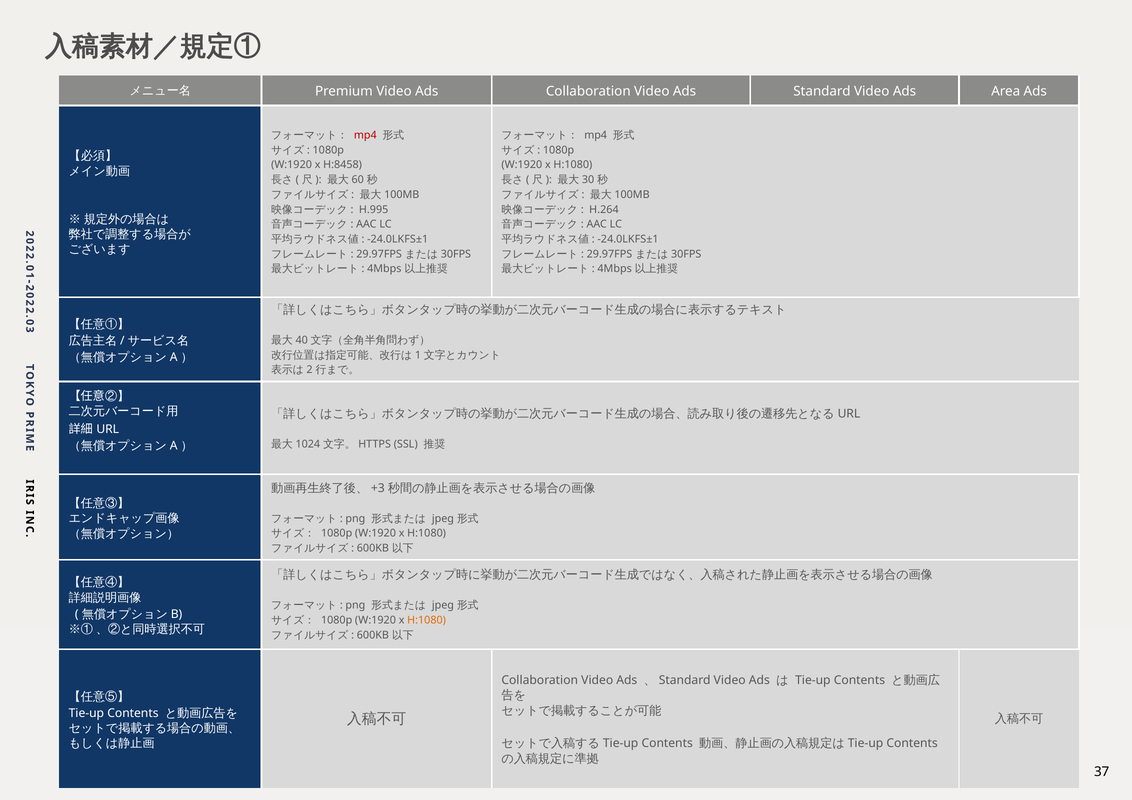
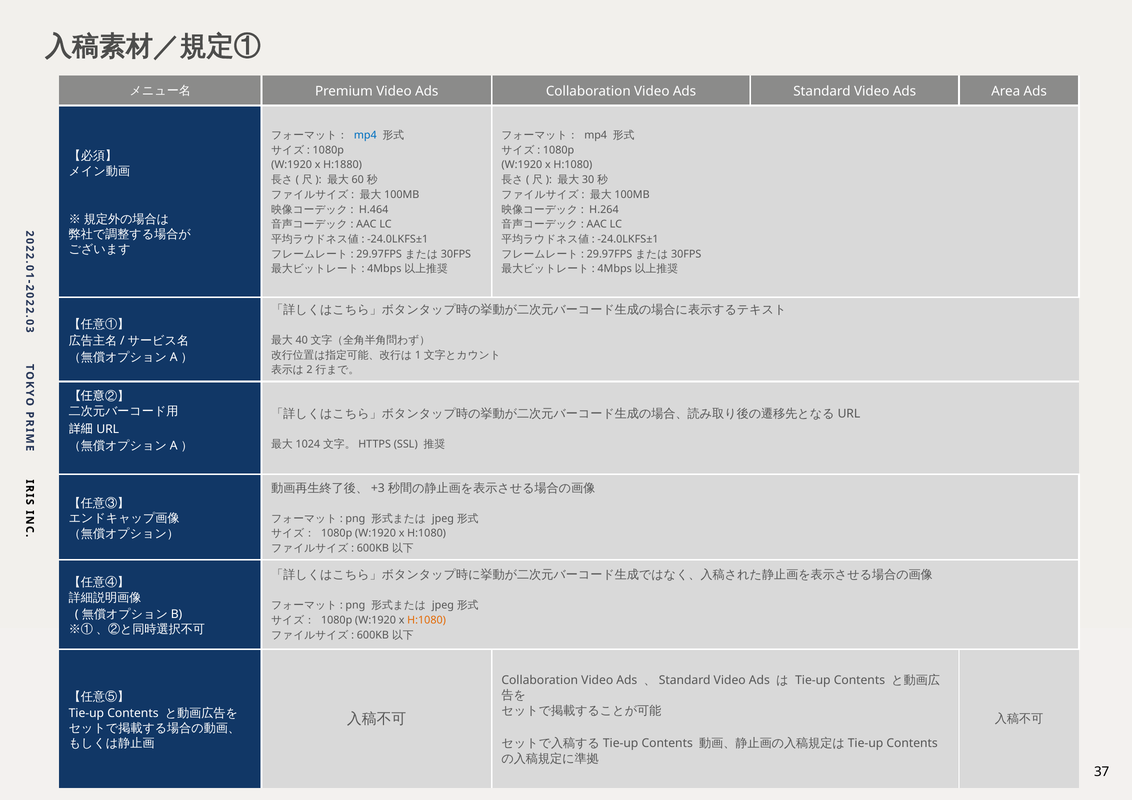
mp4 colour: red -> blue (365, 135)
H:8458: H:8458 -> H:1880 (343, 165)
H.995: H.995 -> H.464 (374, 210)
